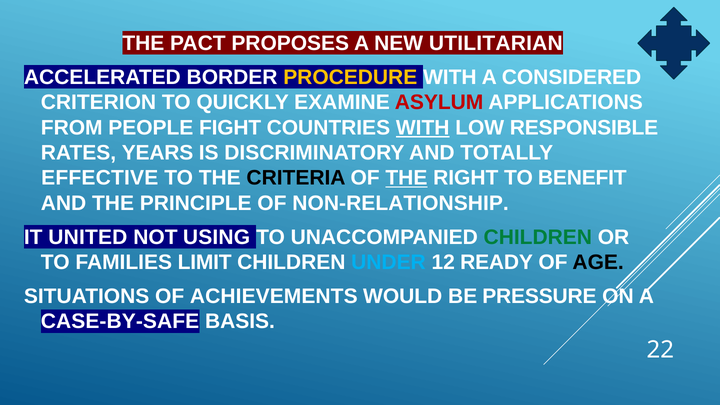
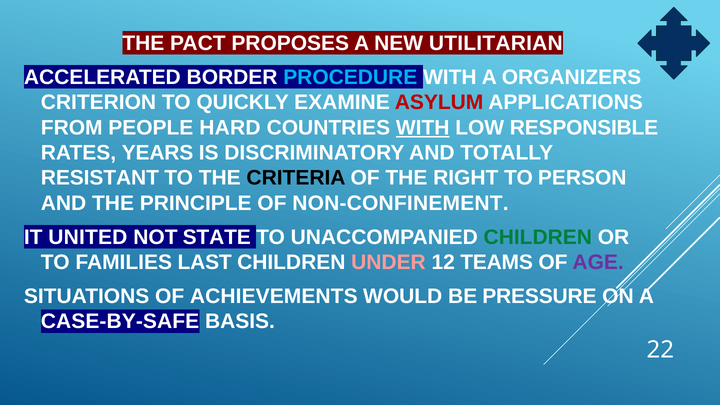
PROCEDURE colour: yellow -> light blue (350, 77)
CONSIDERED: CONSIDERED -> ORGANIZERS (572, 77)
FIGHT: FIGHT -> HARD (230, 128)
EFFECTIVE: EFFECTIVE -> RESISTANT (100, 178)
THE underline: present -> none (406, 178)
BENEFIT: BENEFIT -> PERSON (582, 178)
NON-RELATIONSHIP: NON-RELATIONSHIP -> NON-CONFINEMENT (400, 203)
USING: USING -> STATE (217, 237)
LIMIT: LIMIT -> LAST (205, 262)
UNDER colour: light blue -> pink (388, 262)
READY: READY -> TEAMS (497, 262)
AGE colour: black -> purple (598, 262)
